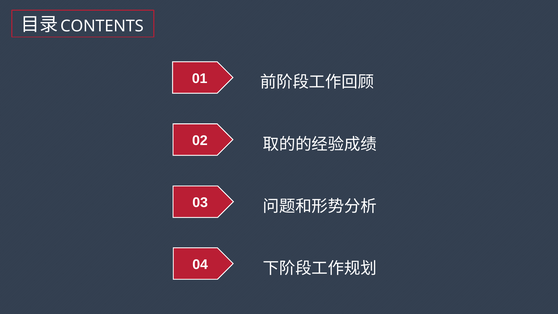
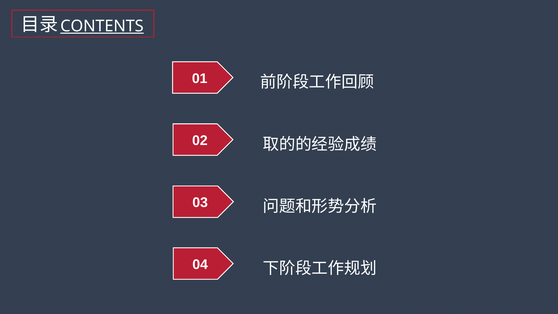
CONTENTS underline: none -> present (102, 26)
